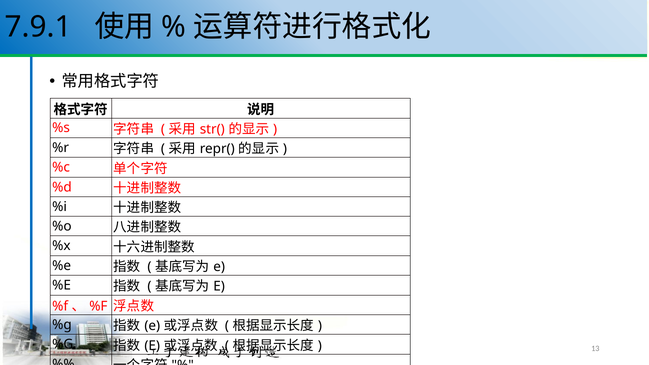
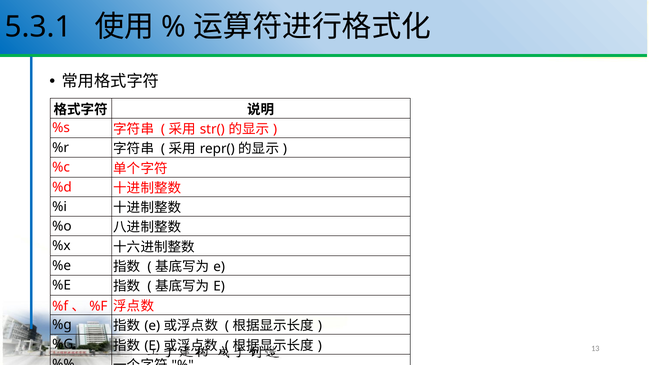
7.9.1: 7.9.1 -> 5.3.1 (38, 27)
